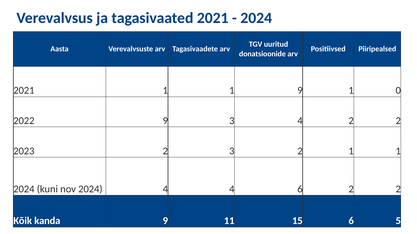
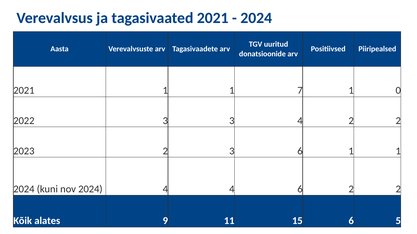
1 9: 9 -> 7 (300, 91)
2022 9: 9 -> 3 (165, 121)
3 2: 2 -> 6 (300, 151)
kanda: kanda -> alates (47, 221)
